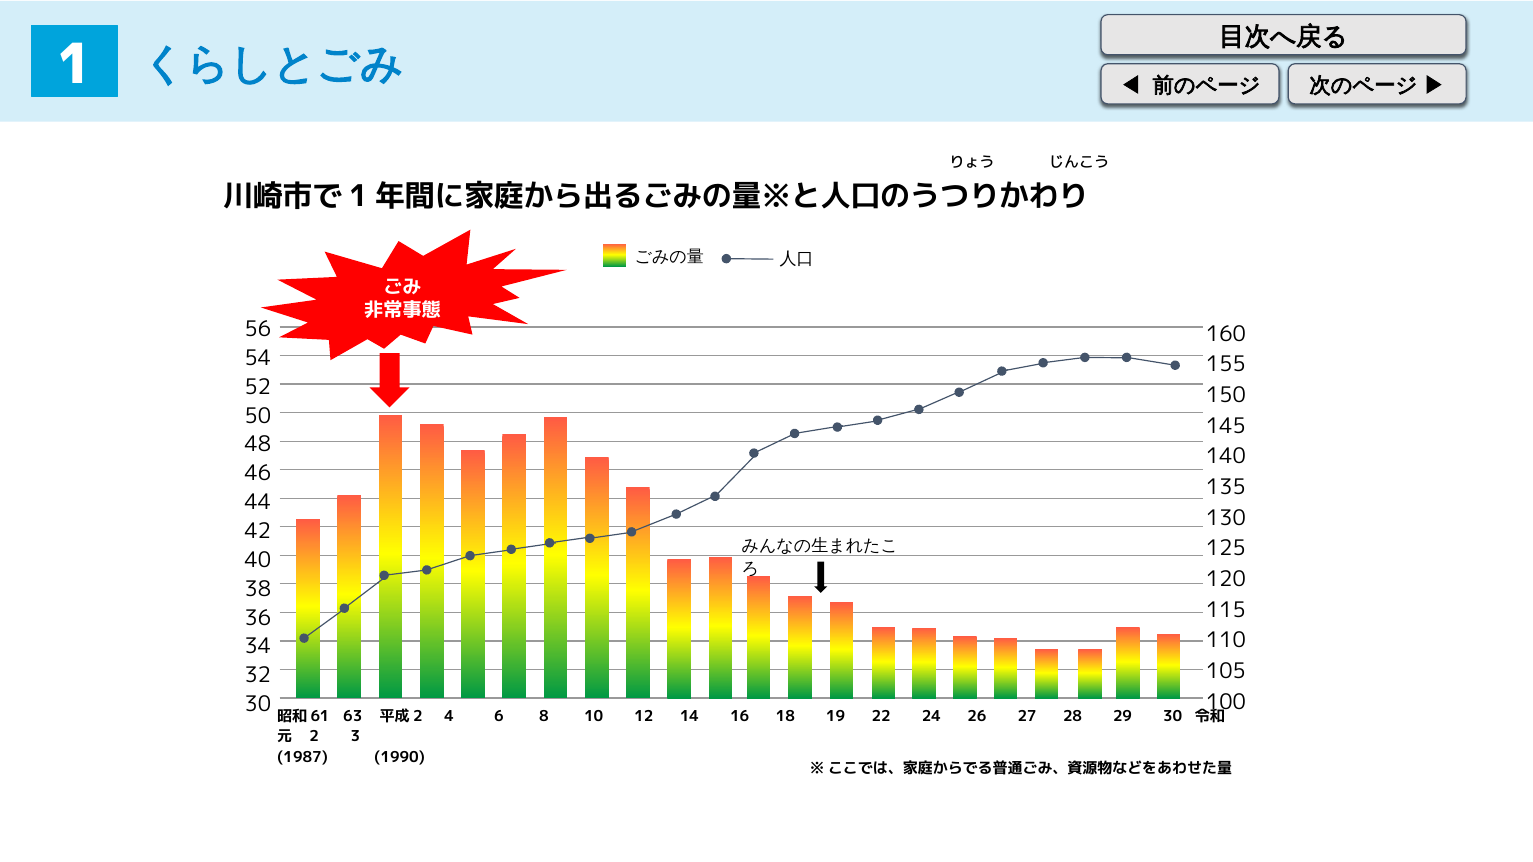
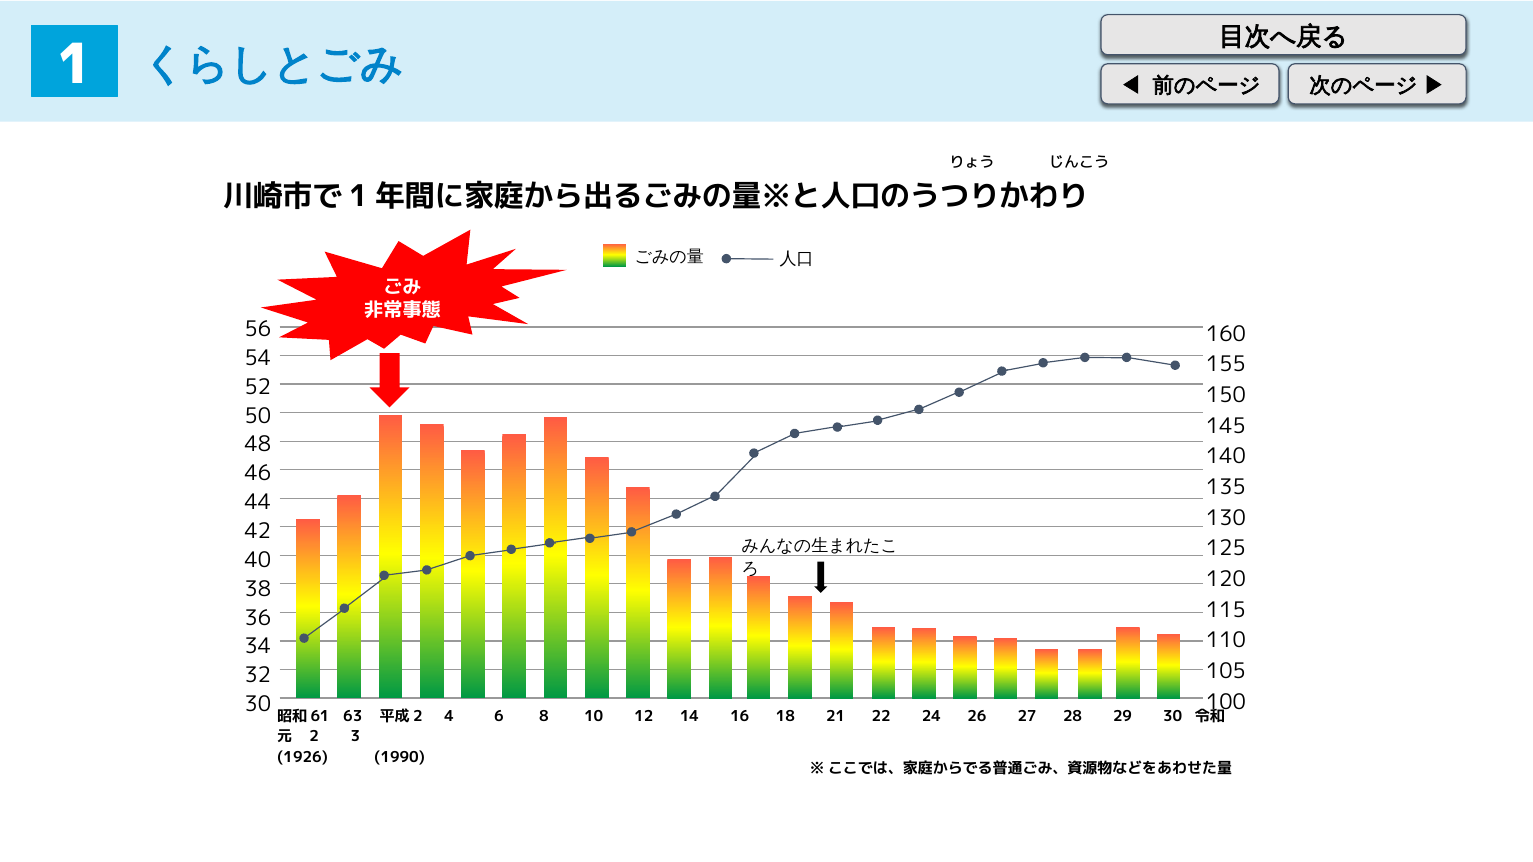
19: 19 -> 21 (836, 717)
1987: 1987 -> 1926 (303, 758)
